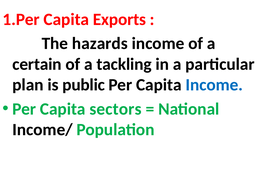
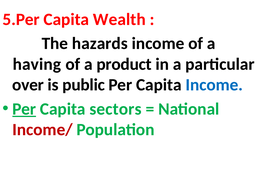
1.Per: 1.Per -> 5.Per (21, 19)
Exports: Exports -> Wealth (119, 19)
certain: certain -> having (37, 64)
tackling: tackling -> product (124, 64)
plan: plan -> over (28, 85)
Per underline: none -> present (24, 109)
Income/ colour: black -> red (42, 130)
